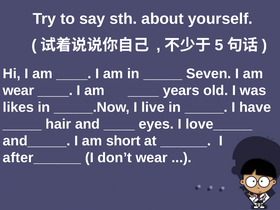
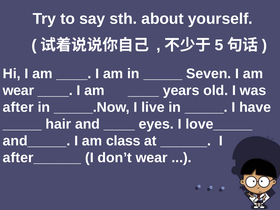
likes: likes -> after (18, 107)
short: short -> class (123, 141)
